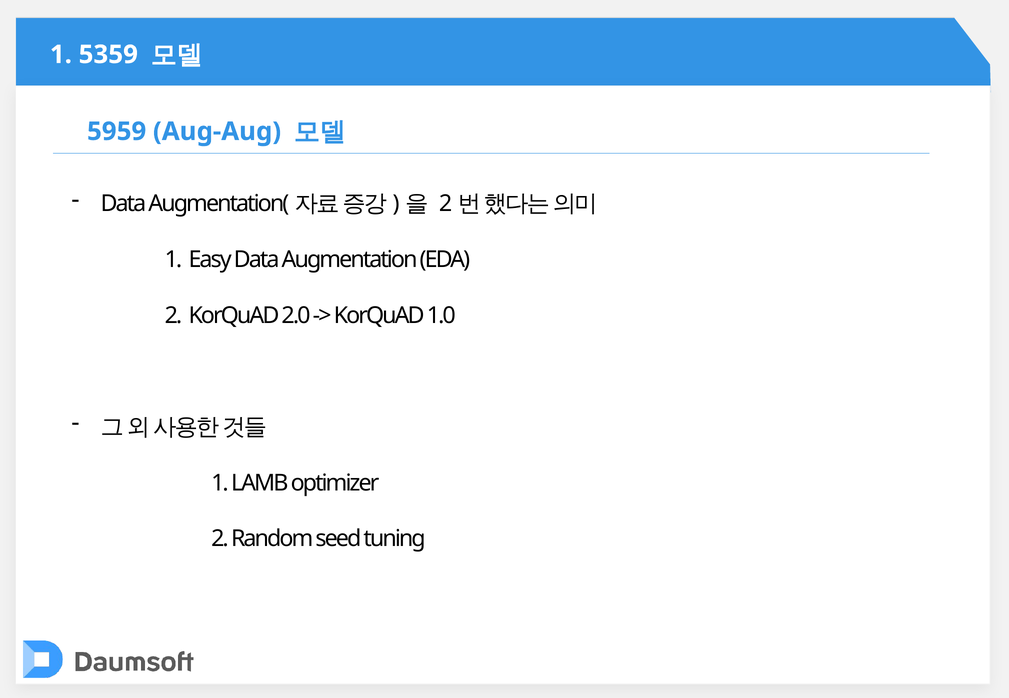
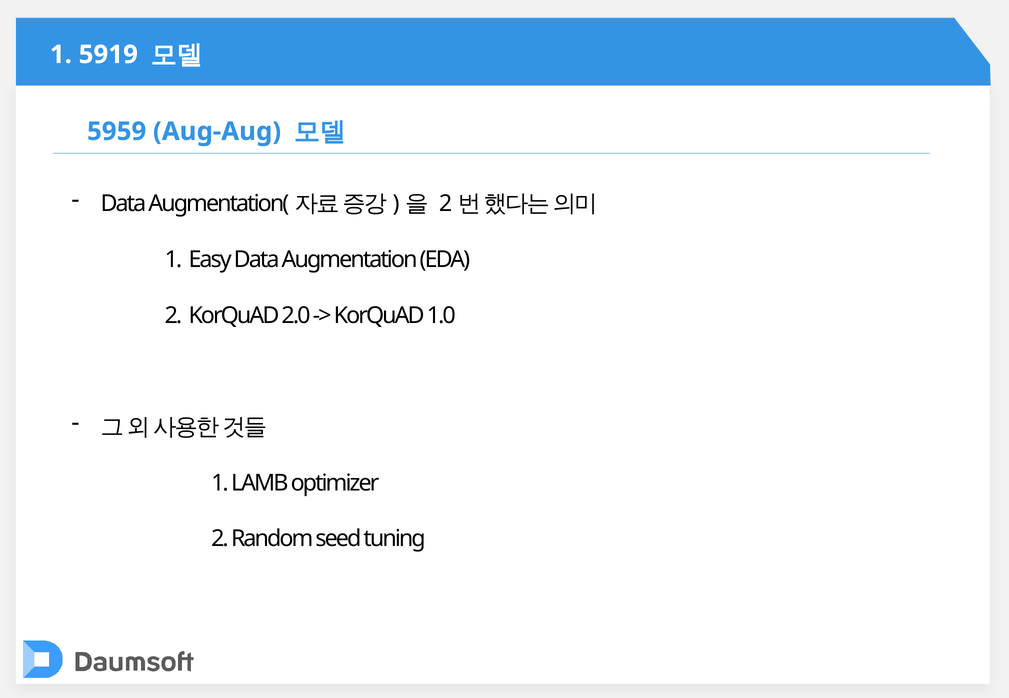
5359: 5359 -> 5919 (108, 55)
